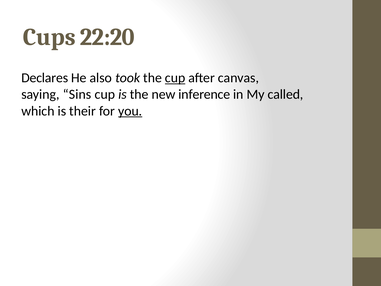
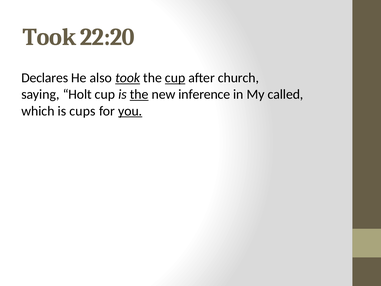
Cups: Cups -> Took (49, 37)
took underline: none -> present (128, 78)
canvas: canvas -> church (238, 78)
Sins: Sins -> Holt (77, 94)
the underline: none -> present (139, 94)
their: their -> cups (83, 111)
